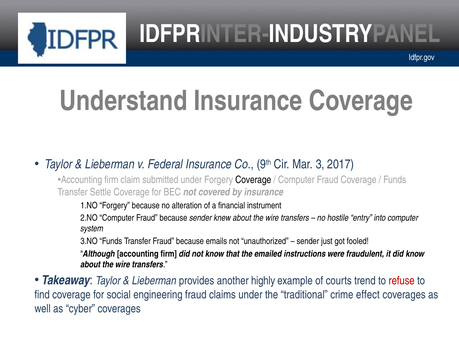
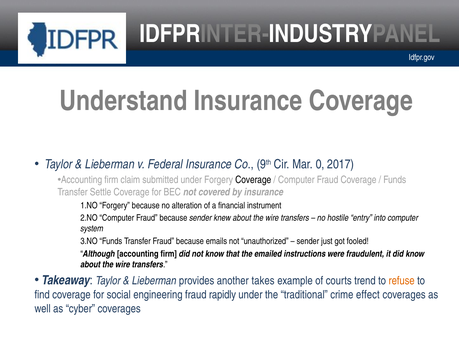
3: 3 -> 0 (320, 164)
highly: highly -> takes (263, 280)
refuse colour: red -> orange (402, 280)
claims: claims -> rapidly (222, 294)
